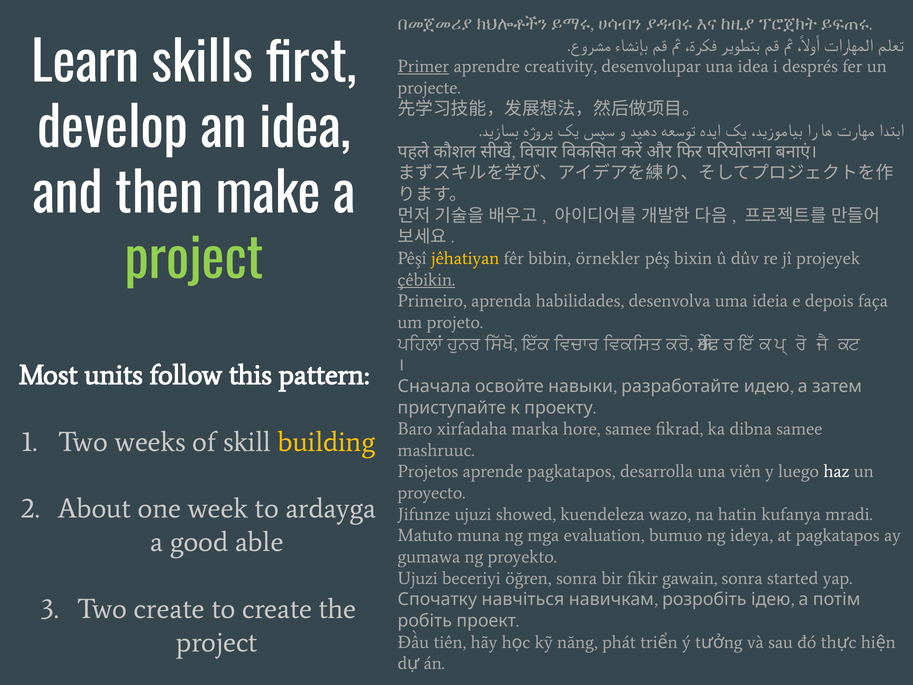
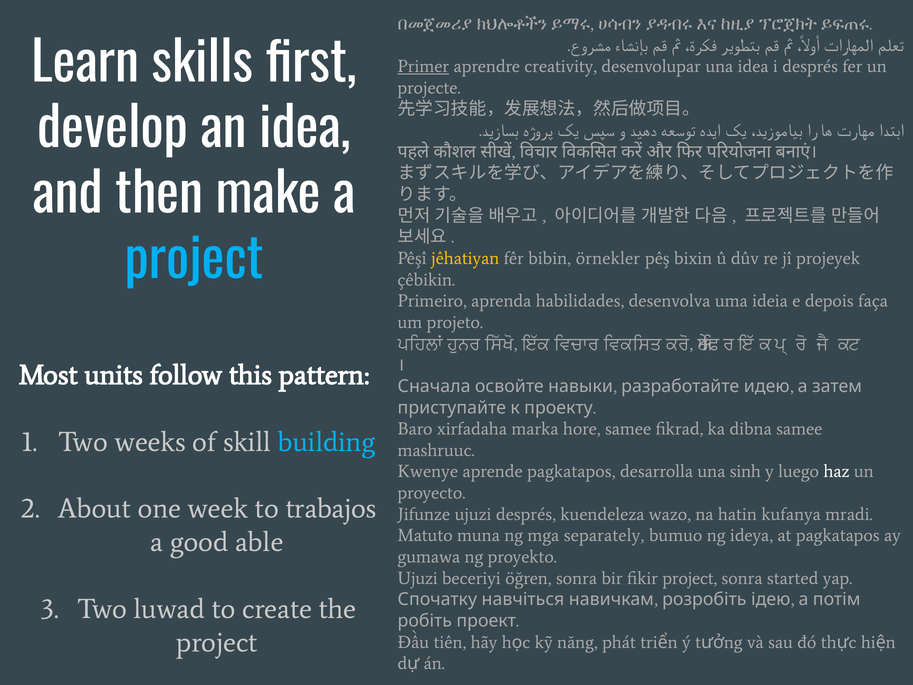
project colour: light green -> light blue (194, 260)
çêbikin underline: present -> none (426, 280)
building colour: yellow -> light blue (326, 442)
Projetos: Projetos -> Kwenye (428, 471)
viên: viên -> sinh (745, 471)
ardayga: ardayga -> trabajos (331, 509)
ujuzi showed: showed -> després (526, 514)
evaluation: evaluation -> separately (604, 535)
fikir gawain: gawain -> project (690, 578)
Two create: create -> luwad (169, 609)
